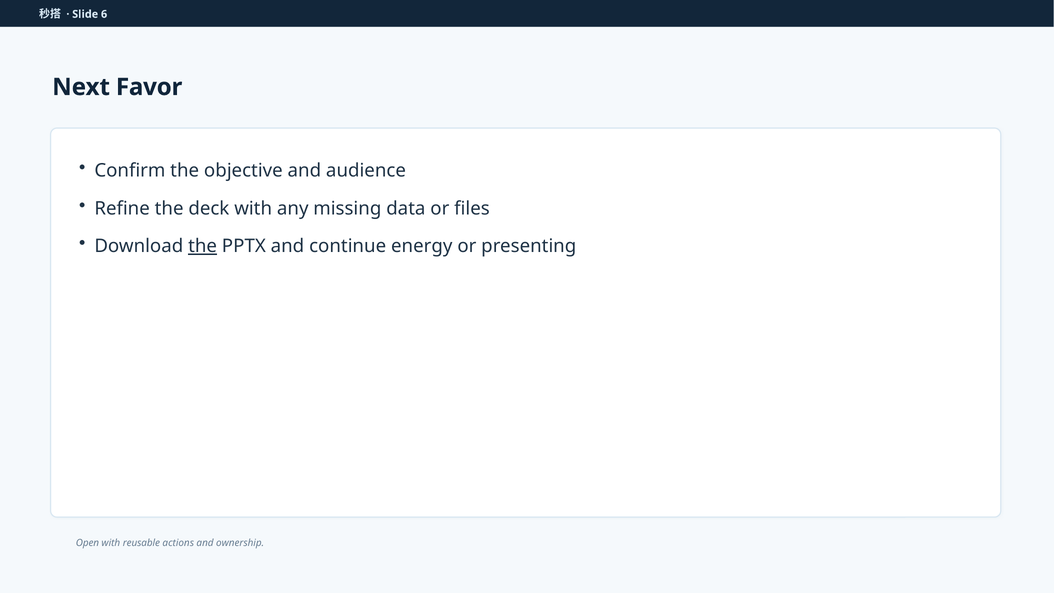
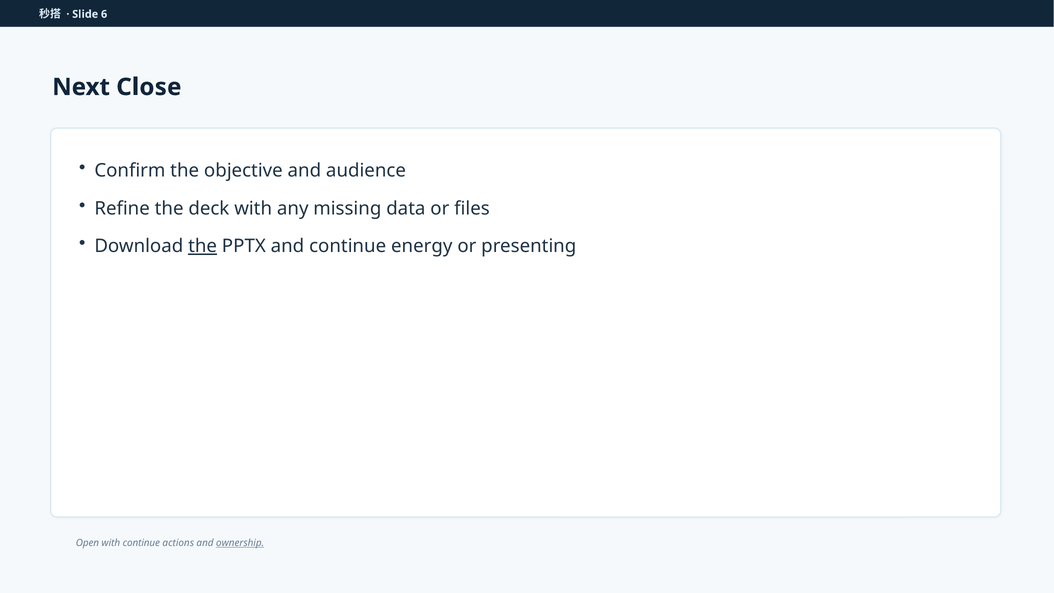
Favor: Favor -> Close (149, 87)
with reusable: reusable -> continue (141, 543)
ownership underline: none -> present (240, 543)
